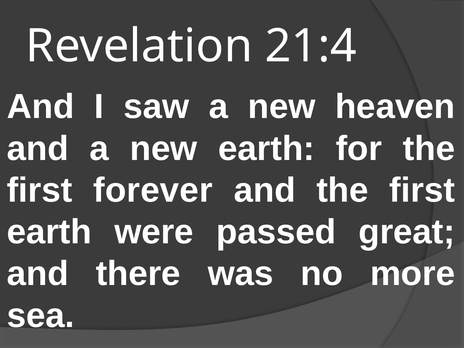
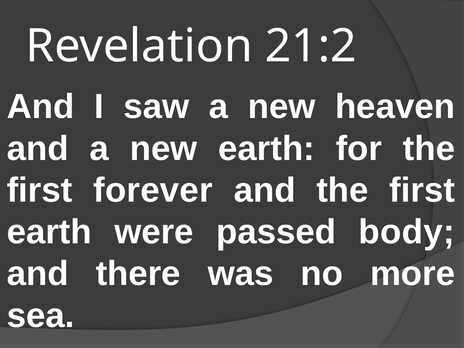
21:4: 21:4 -> 21:2 (311, 46)
great: great -> body (407, 232)
